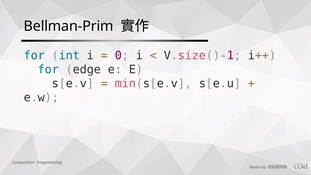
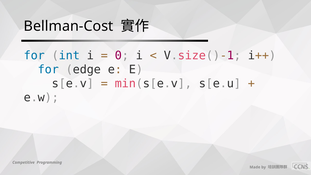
Bellman-Prim: Bellman-Prim -> Bellman-Cost (69, 26)
